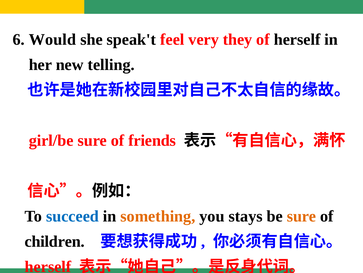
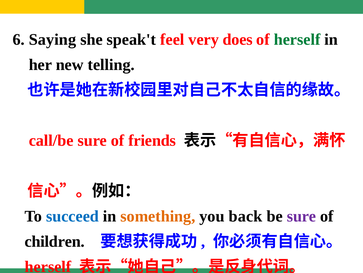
Would: Would -> Saying (52, 40)
they: they -> does (238, 40)
herself colour: black -> green (297, 40)
girl/be: girl/be -> call/be (51, 140)
stays: stays -> back (245, 216)
sure colour: orange -> purple (301, 216)
